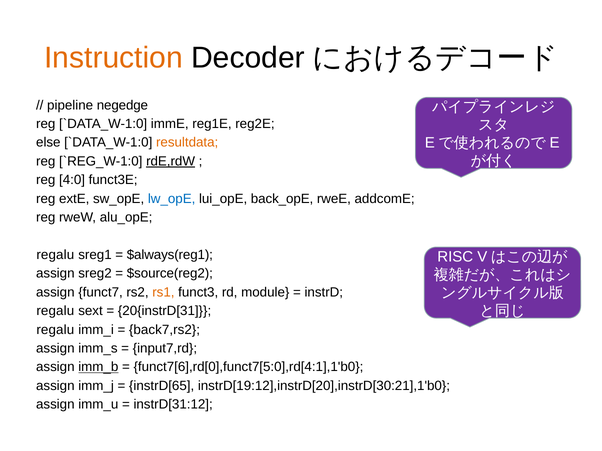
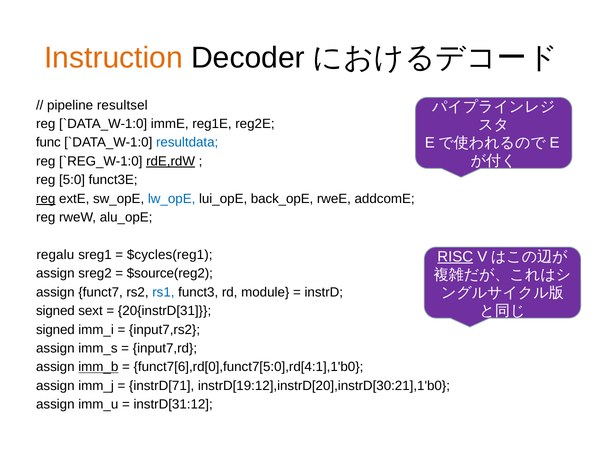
negedge: negedge -> resultsel (122, 105)
else: else -> func (48, 143)
resultdata colour: orange -> blue (187, 143)
4:0: 4:0 -> 5:0 (72, 180)
reg underline: none -> present (46, 199)
$always(reg1: $always(reg1 -> $cycles(reg1 (170, 255)
RISC underline: none -> present (455, 257)
rs1 colour: orange -> blue (163, 293)
regalu: regalu -> signed (55, 311)
regalu: regalu -> signed (55, 330)
back7,rs2: back7,rs2 -> input7,rs2 (165, 330)
instrD[65: instrD[65 -> instrD[71 (162, 386)
